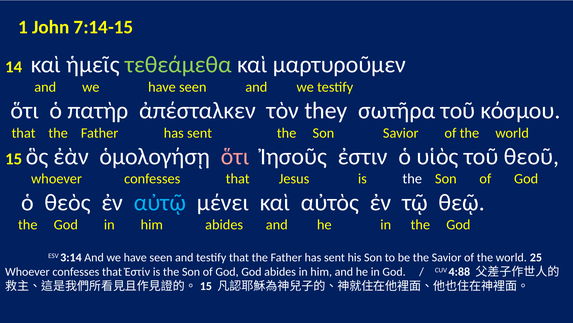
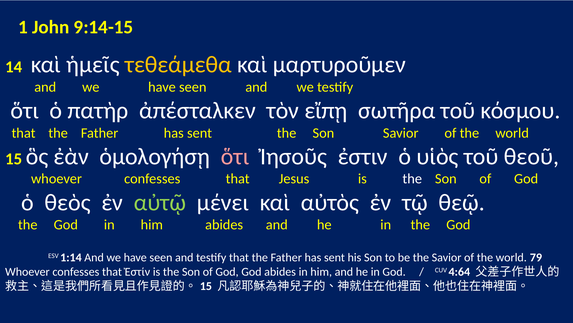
7:14-15: 7:14-15 -> 9:14-15 (103, 27)
τεθεάμεθα colour: light green -> yellow (178, 65)
they: they -> εἴπῃ (326, 111)
αὐτῷ colour: light blue -> light green (160, 203)
3:14: 3:14 -> 1:14 (71, 258)
25: 25 -> 79 (536, 258)
4:88: 4:88 -> 4:64 (459, 272)
